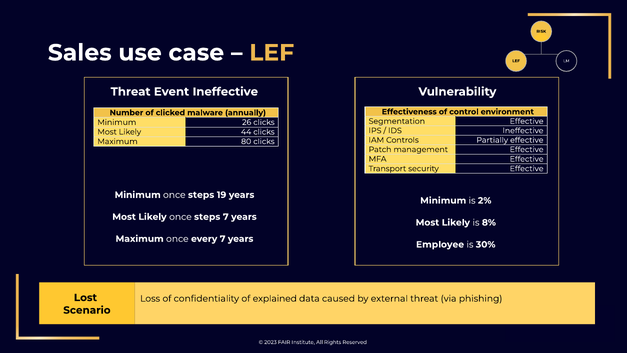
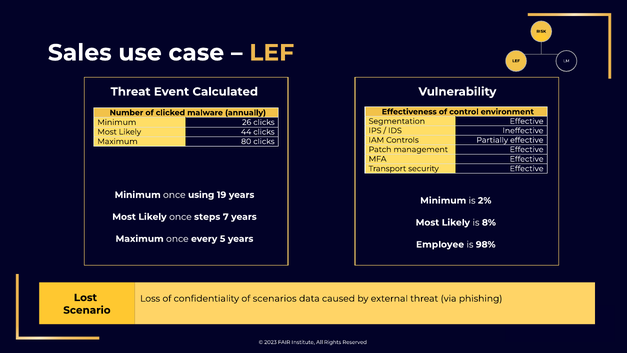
Event Ineffective: Ineffective -> Calculated (225, 92)
Minimum once steps: steps -> using (201, 195)
every 7: 7 -> 5 (223, 239)
30%: 30% -> 98% (486, 244)
explained: explained -> scenarios (275, 298)
